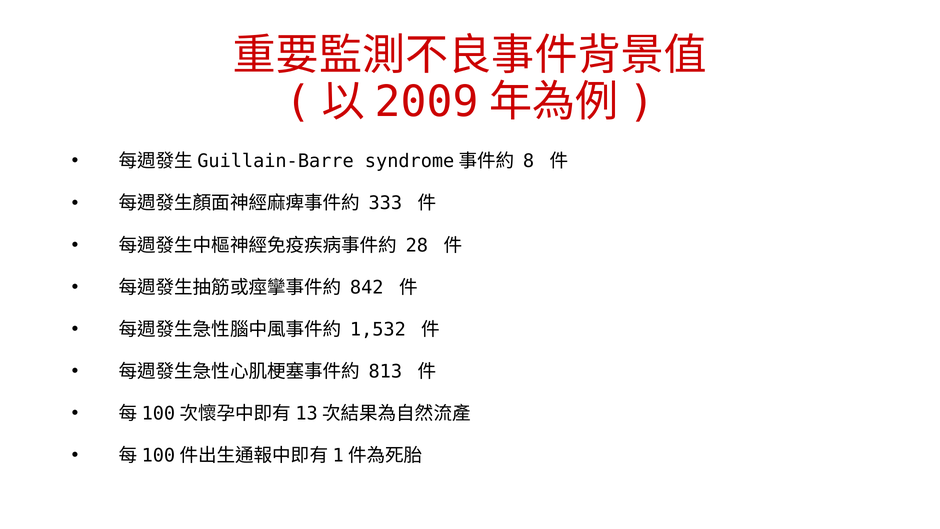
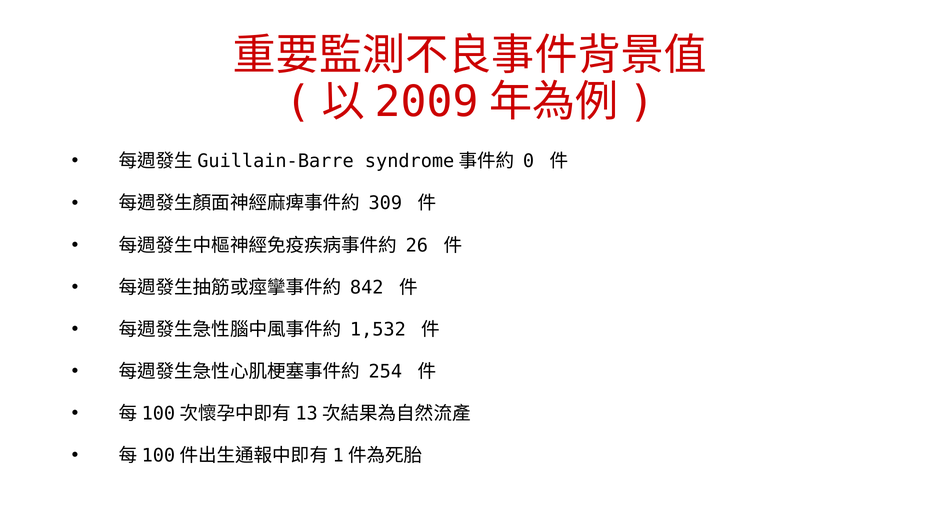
8: 8 -> 0 (529, 161)
333: 333 -> 309 (385, 203)
28: 28 -> 26 (417, 245)
813: 813 -> 254 (385, 371)
